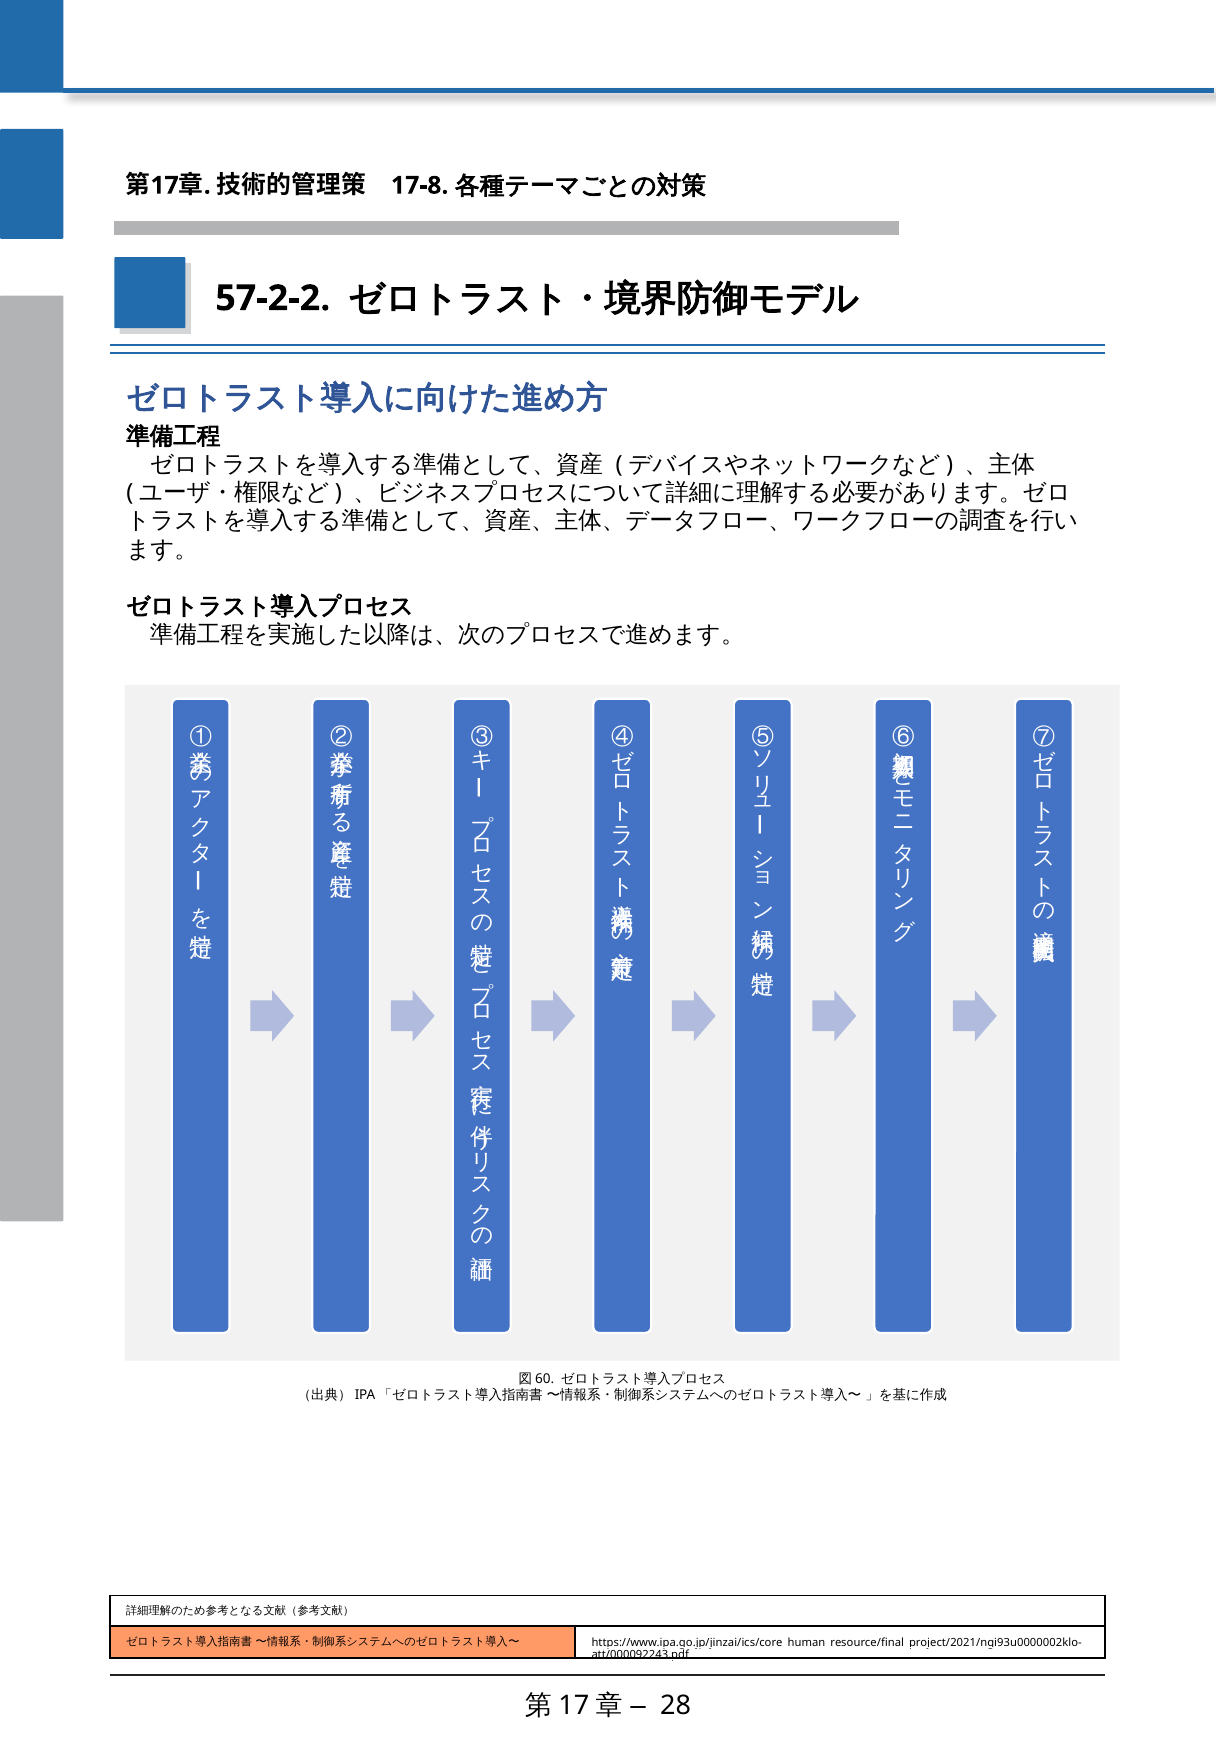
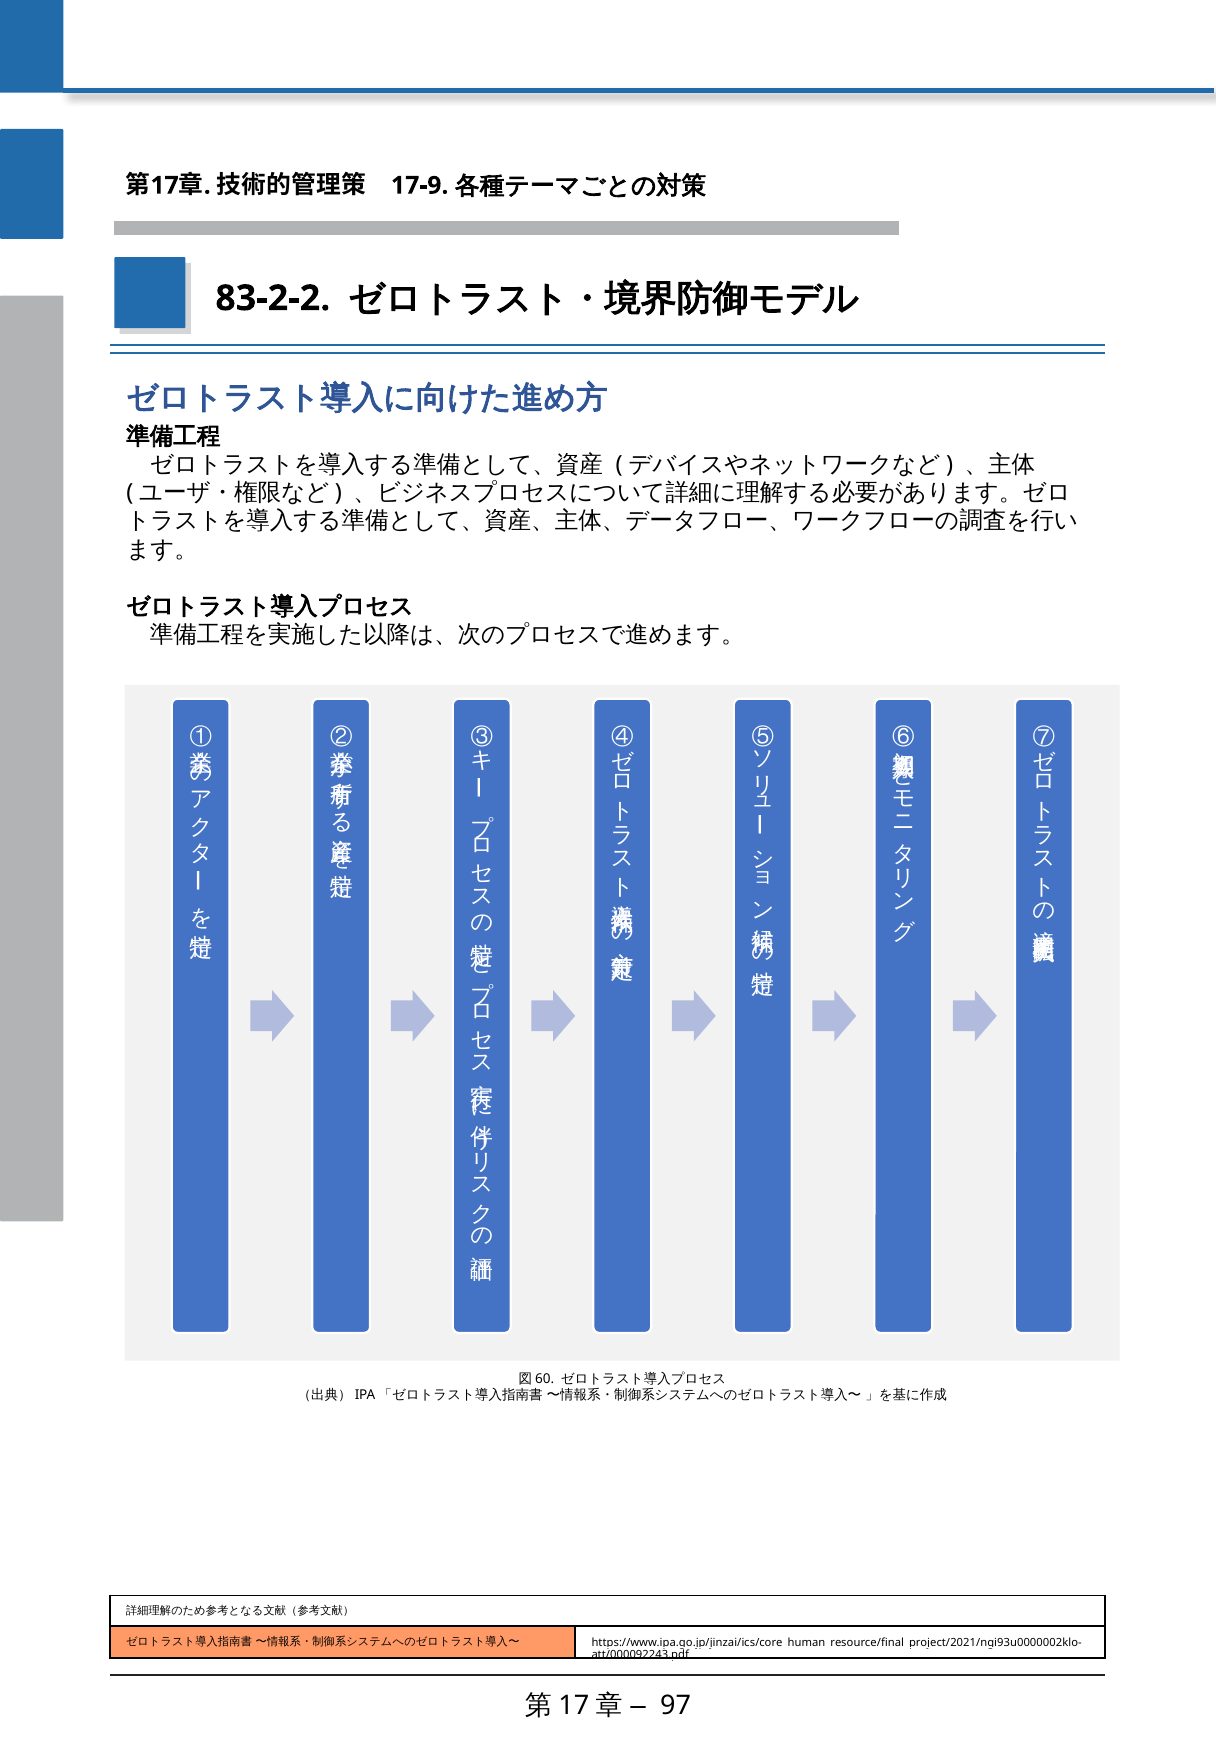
17-8: 17-8 -> 17-9 (420, 185)
57-2-2: 57-2-2 -> 83-2-2 (273, 298)
28: 28 -> 97 (676, 1705)
